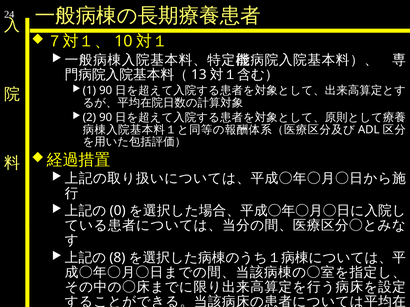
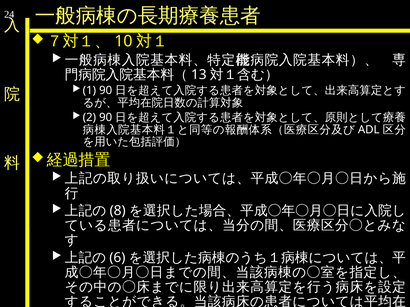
0: 0 -> 8 (118, 211)
8: 8 -> 6 (117, 258)
